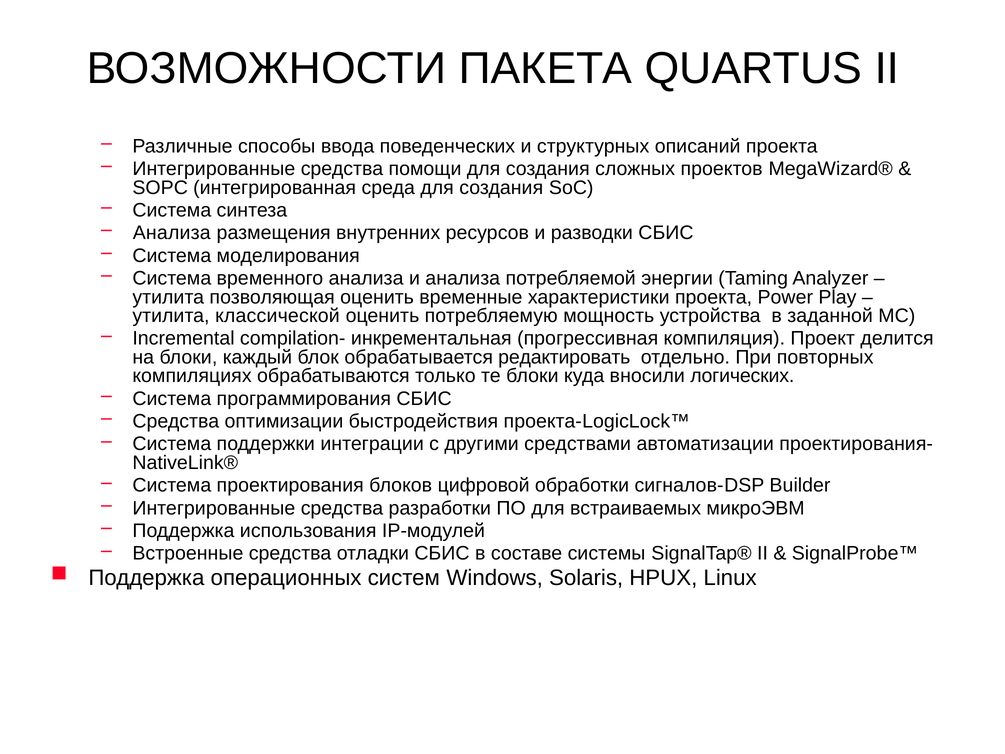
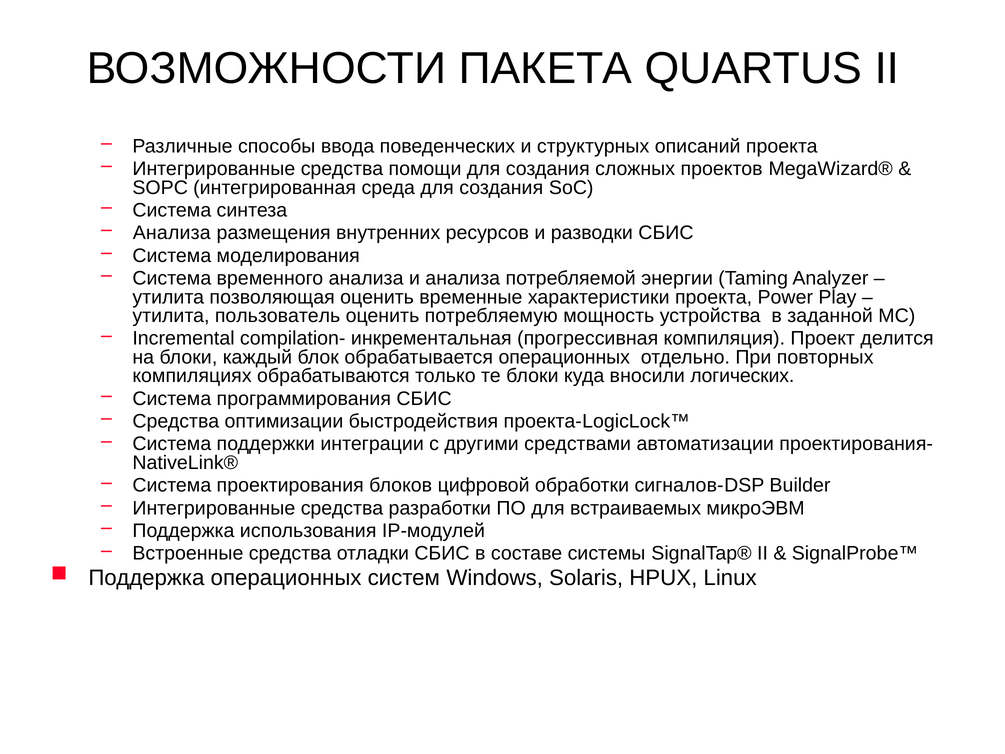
классической: классической -> пользователь (278, 316)
обрабатывается редактировать: редактировать -> операционных (564, 357)
